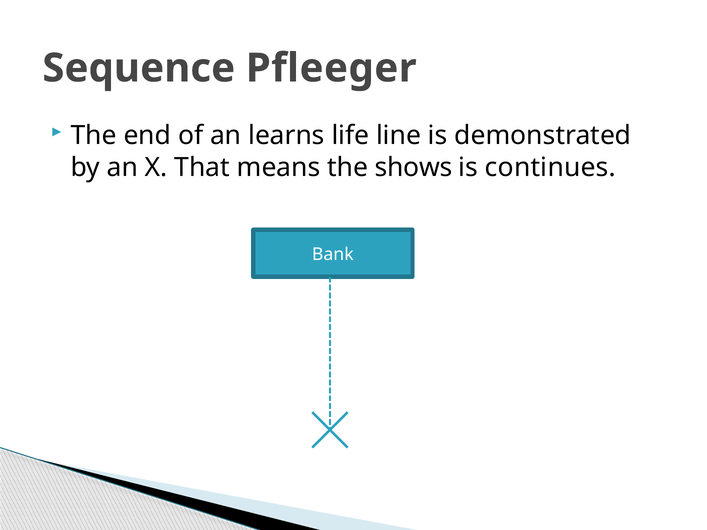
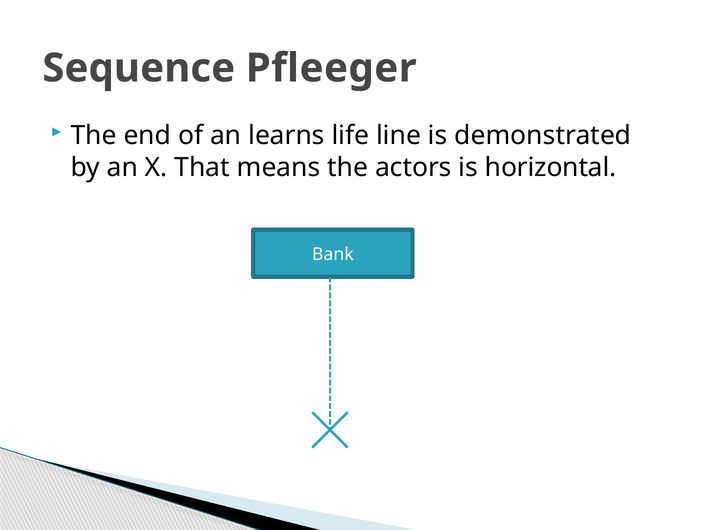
shows: shows -> actors (413, 168)
continues: continues -> horizontal (551, 168)
